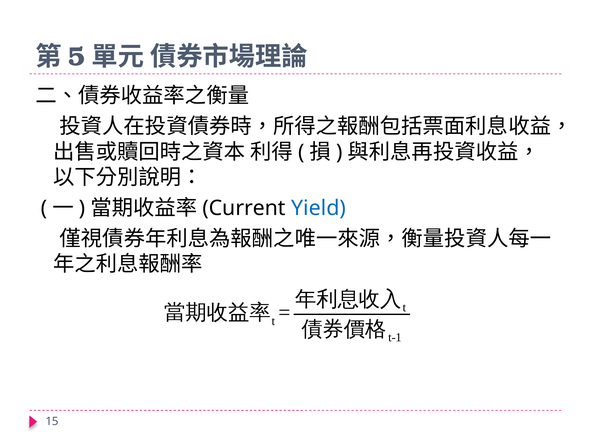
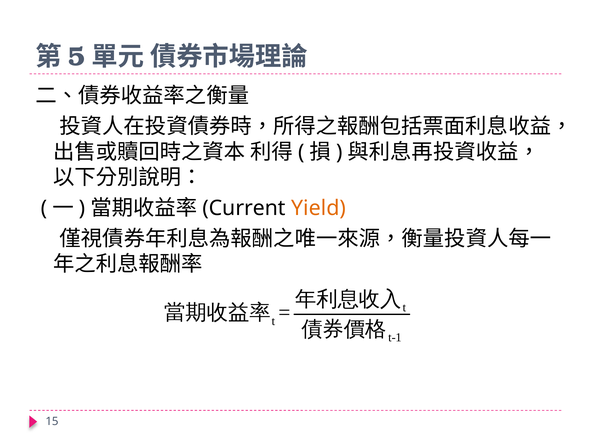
Yield colour: blue -> orange (319, 208)
